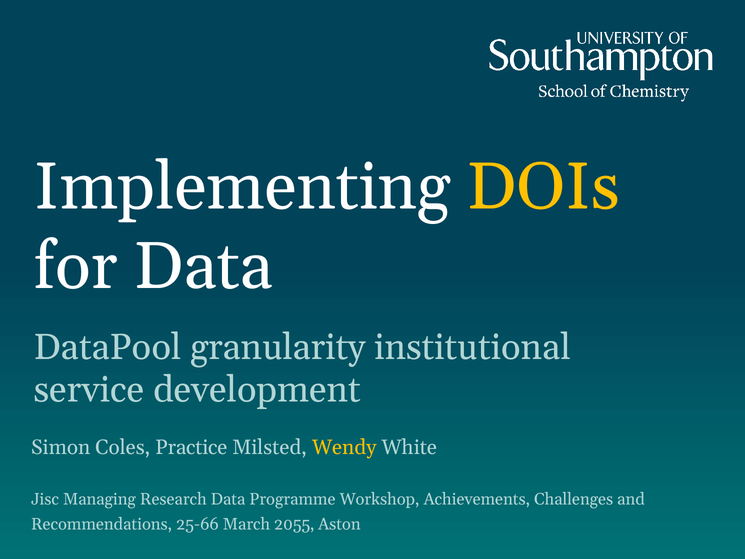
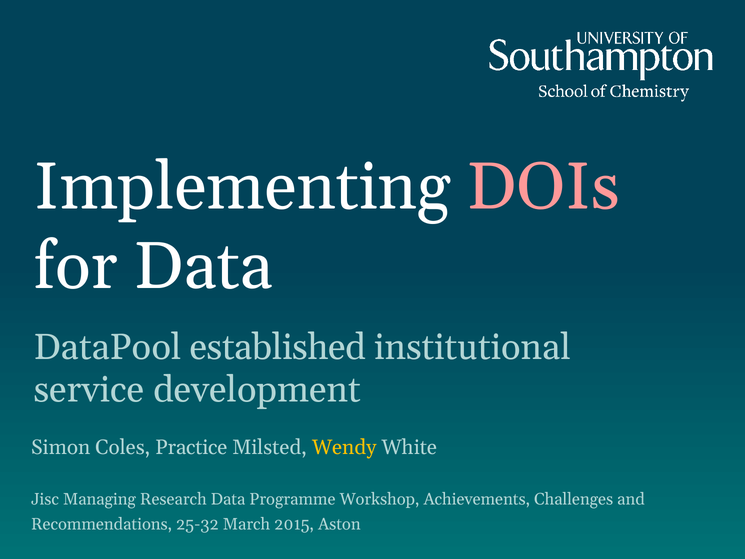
DOIs colour: yellow -> pink (543, 187)
granularity: granularity -> established (278, 347)
25-66: 25-66 -> 25-32 (197, 524)
2055: 2055 -> 2015 (294, 524)
